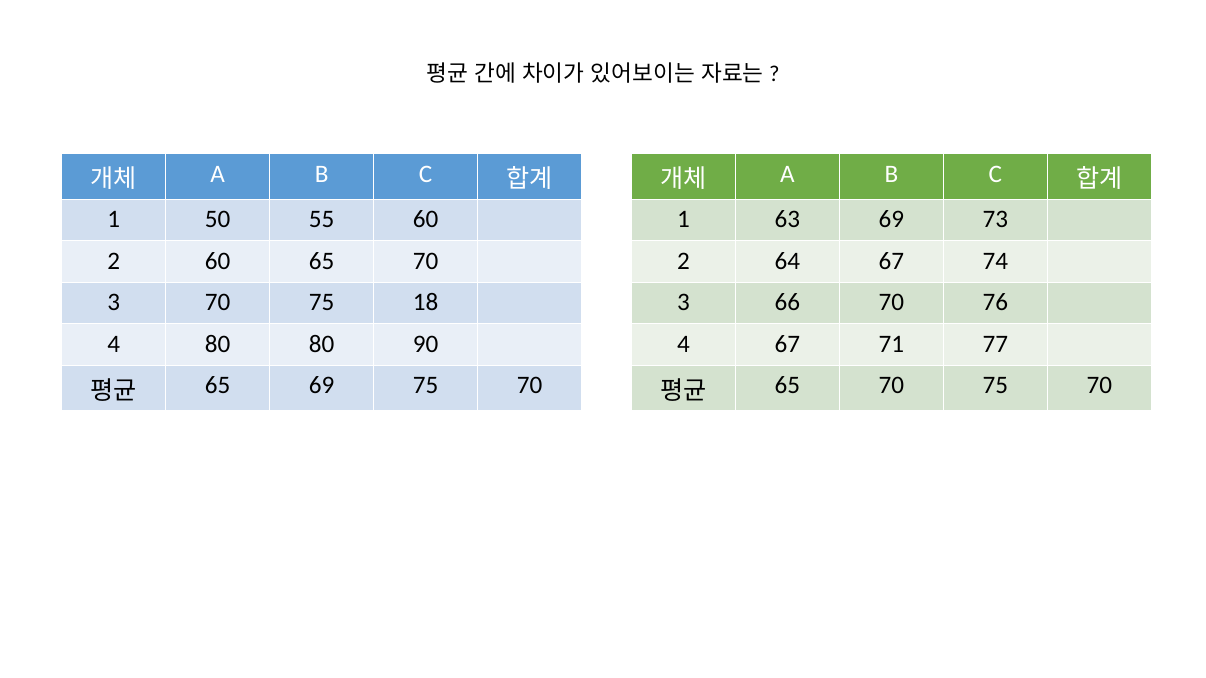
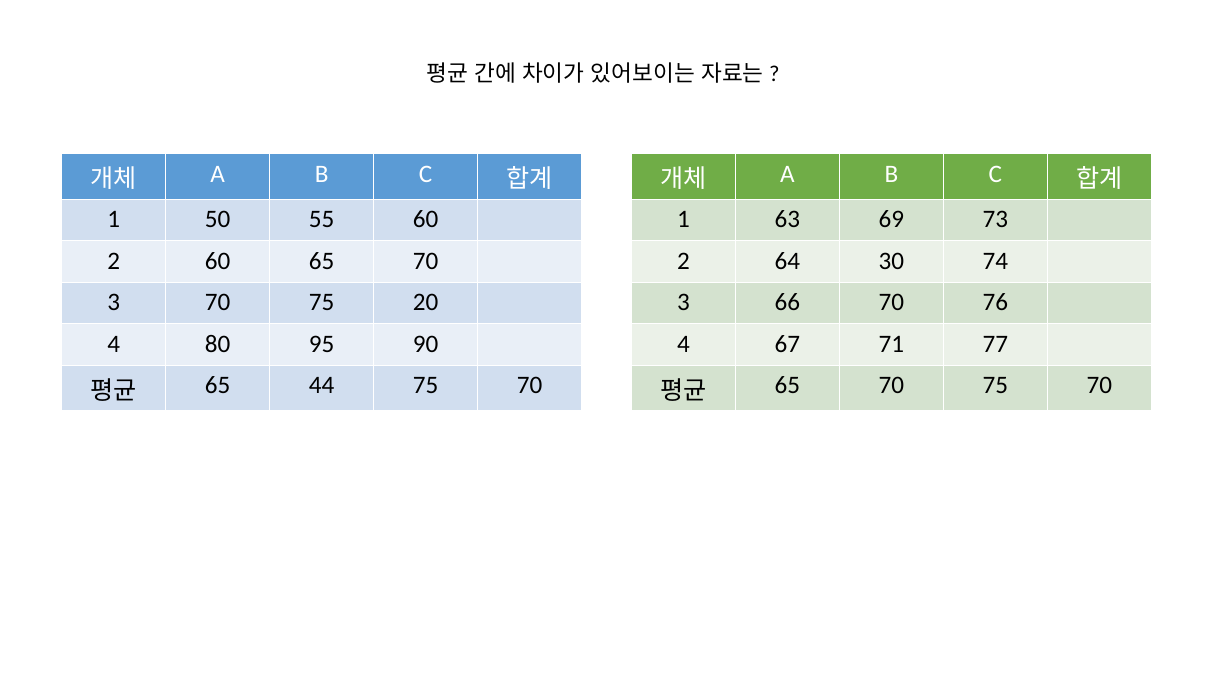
64 67: 67 -> 30 (891, 261)
18: 18 -> 20 (426, 303)
80 80: 80 -> 95 (322, 344)
65 69: 69 -> 44 (322, 386)
